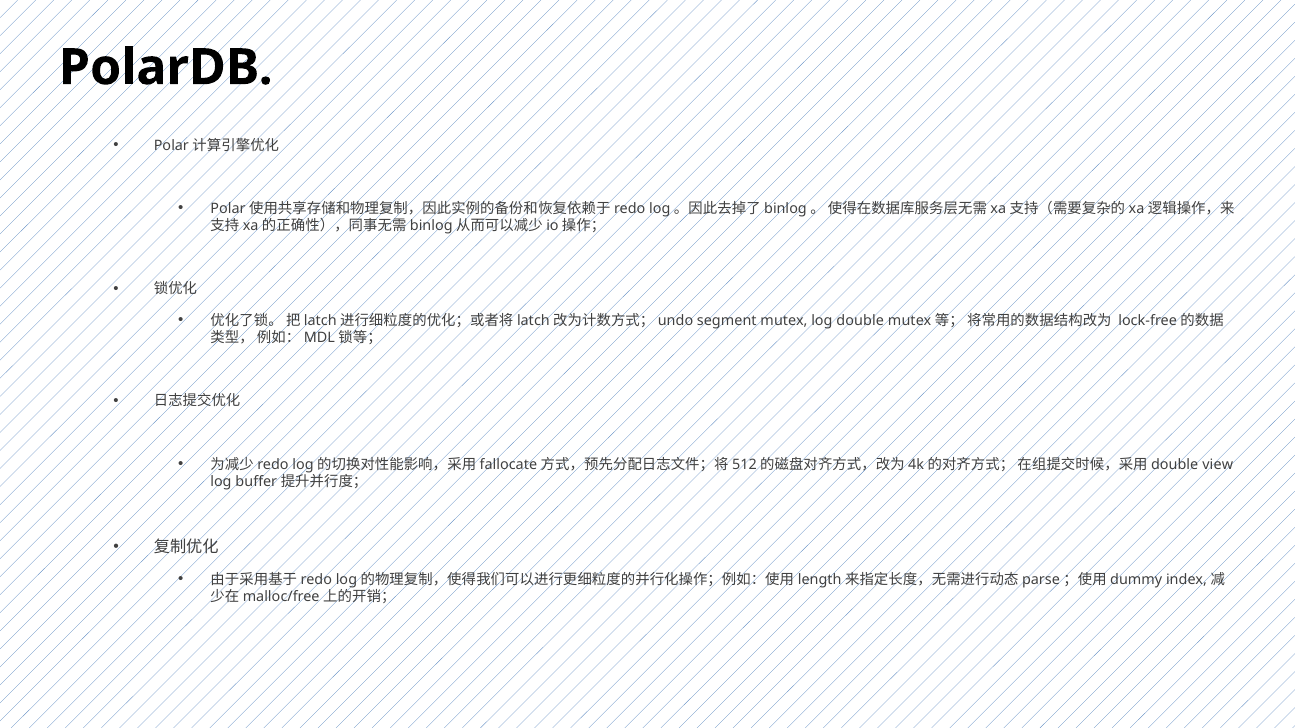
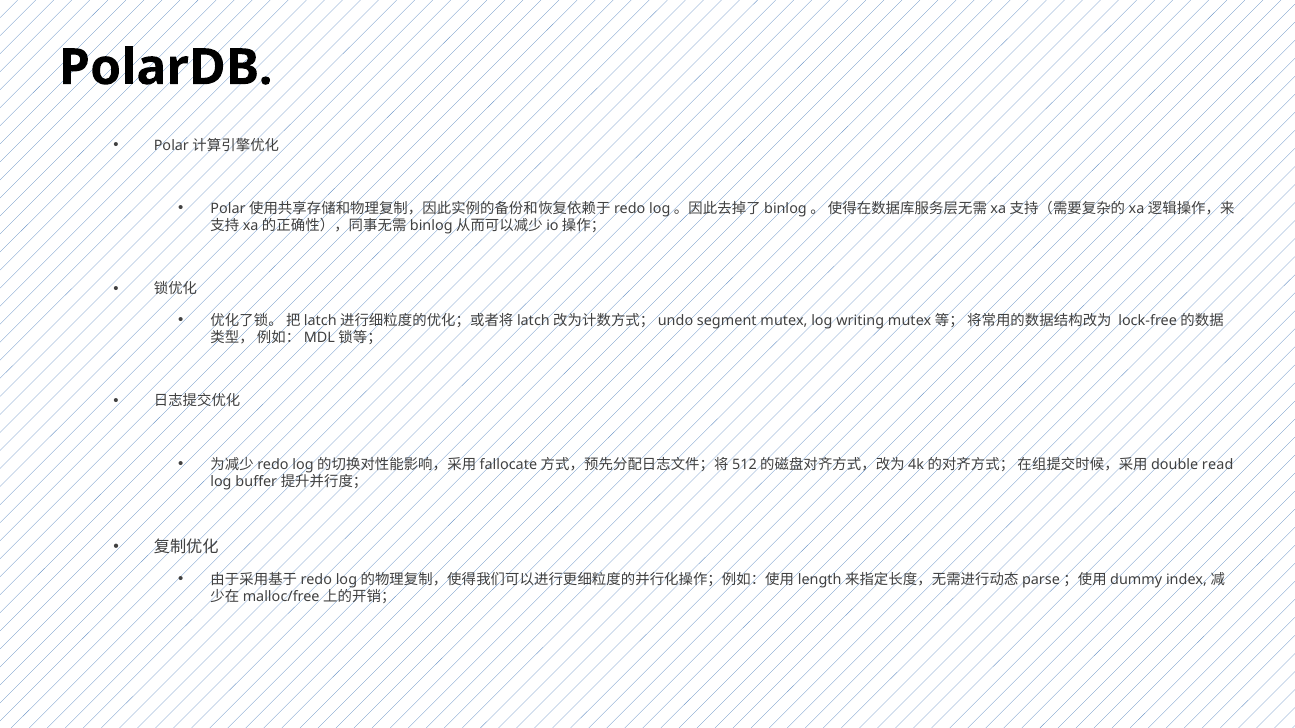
double: double -> writing (860, 321)
view: view -> read (1218, 465)
